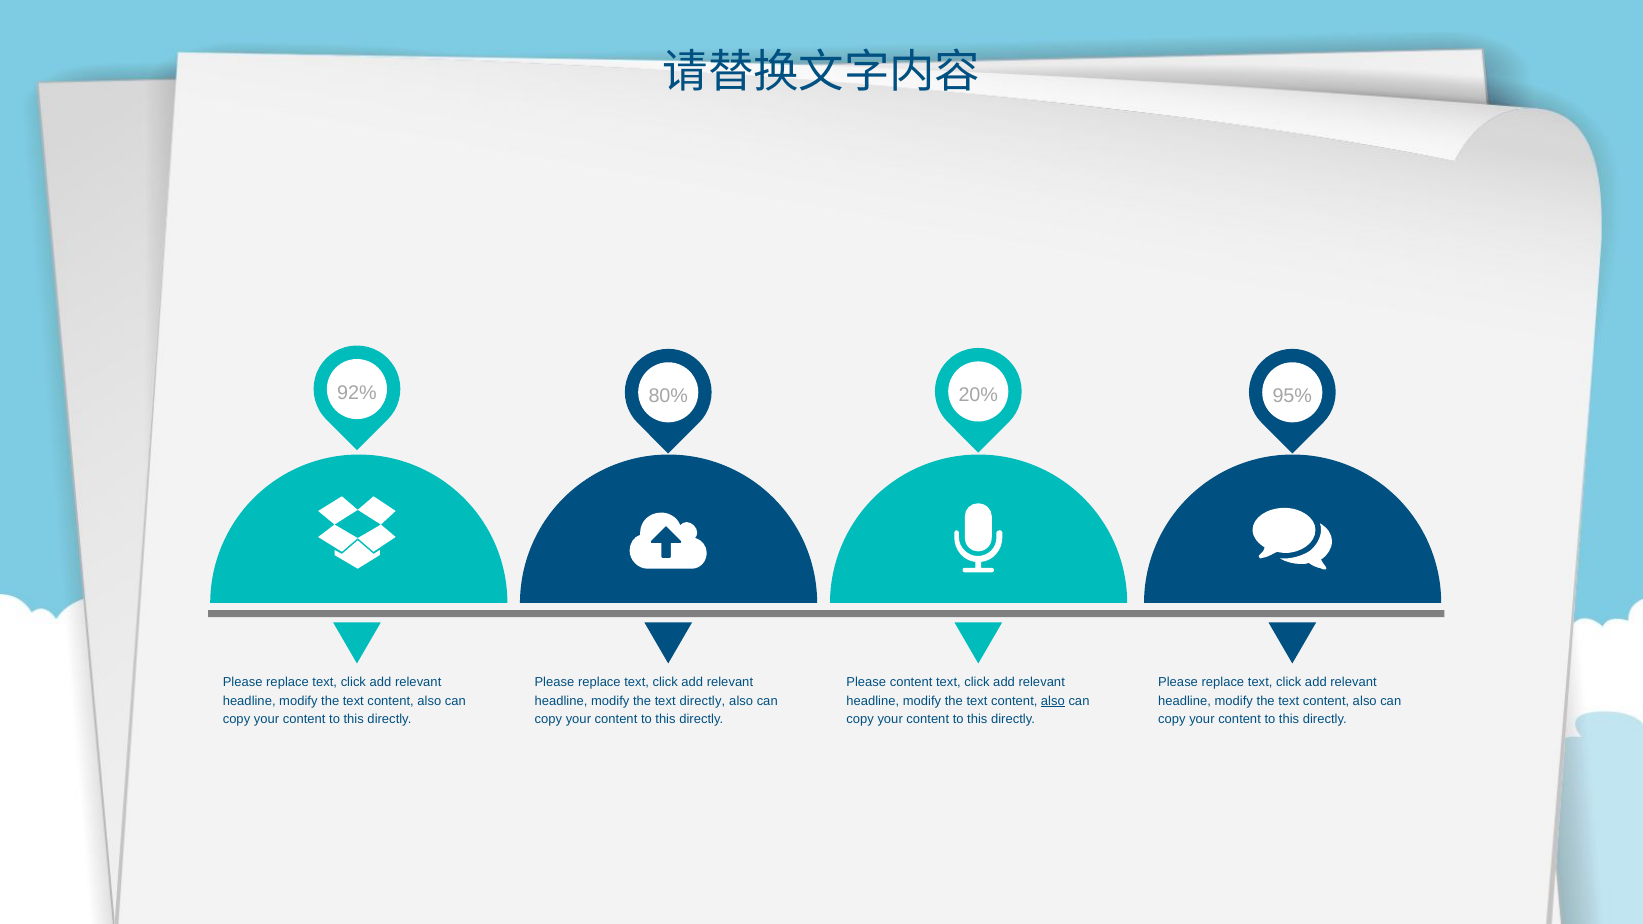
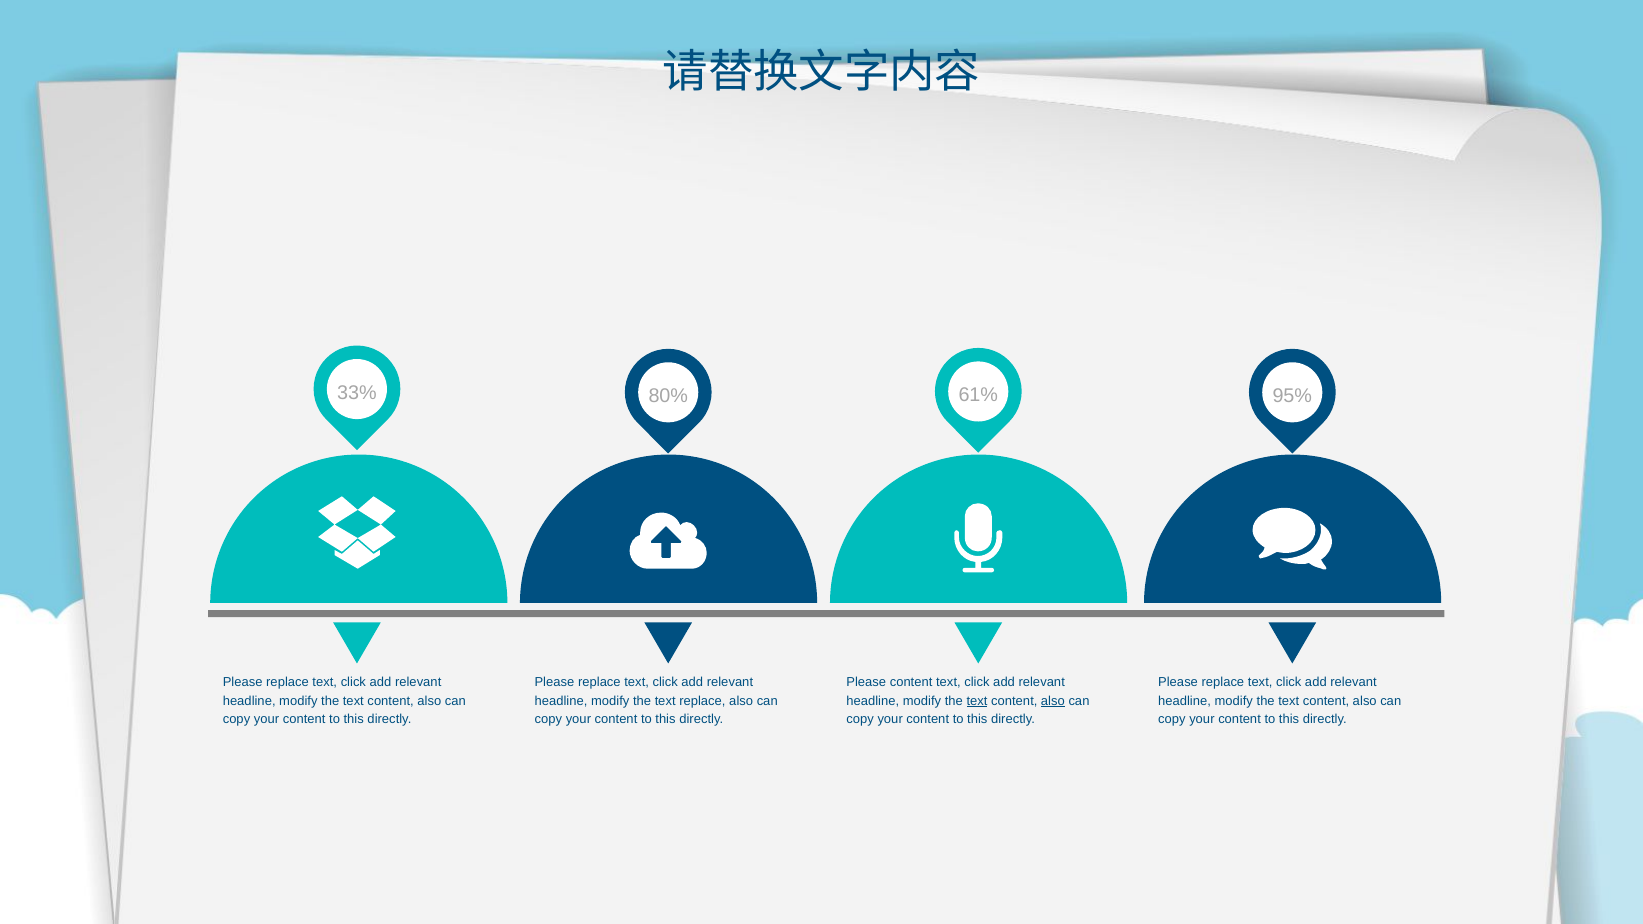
92%: 92% -> 33% (357, 393)
20%: 20% -> 61% (978, 395)
text directly: directly -> replace (702, 701)
text underline: none -> present (977, 701)
